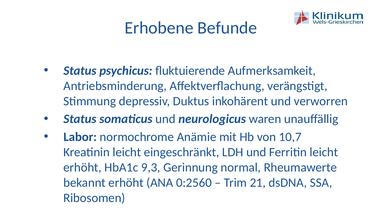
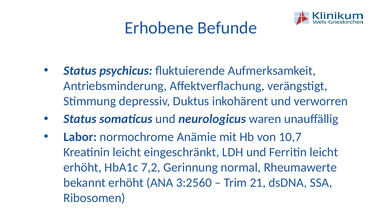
9,3: 9,3 -> 7,2 (151, 167)
0:2560: 0:2560 -> 3:2560 (194, 183)
